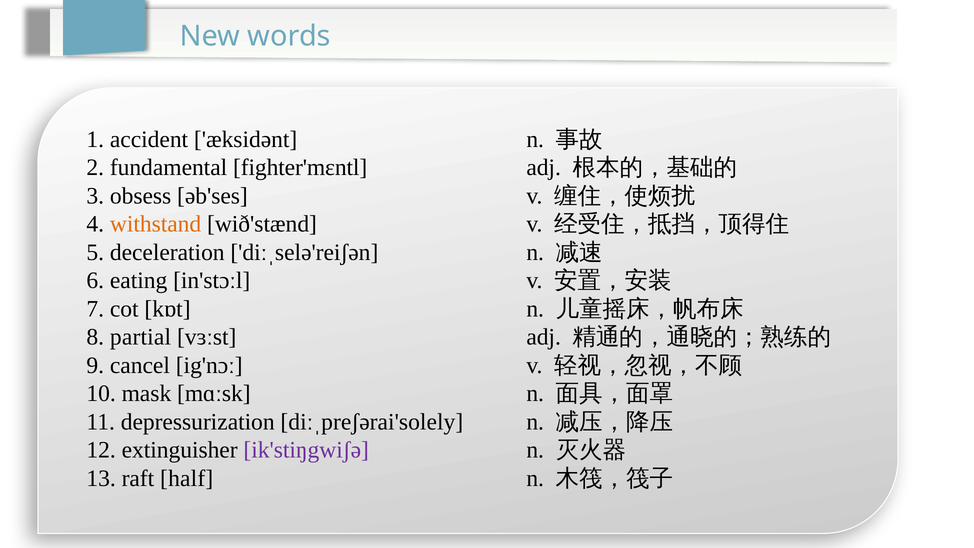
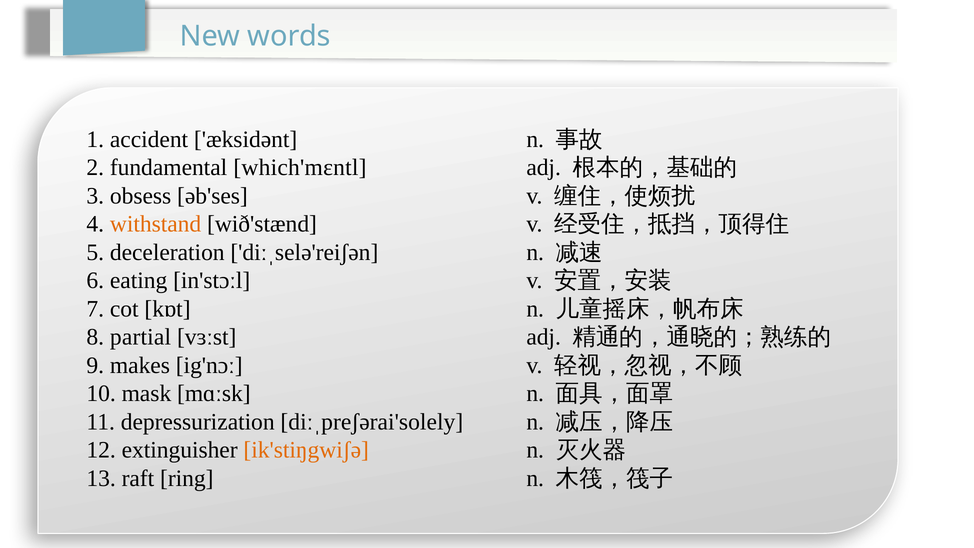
fighter'mɛntl: fighter'mɛntl -> which'mɛntl (300, 168)
cancel: cancel -> makes (140, 365)
ik'stiŋgwiʃə colour: purple -> orange (306, 450)
half: half -> ring (187, 478)
